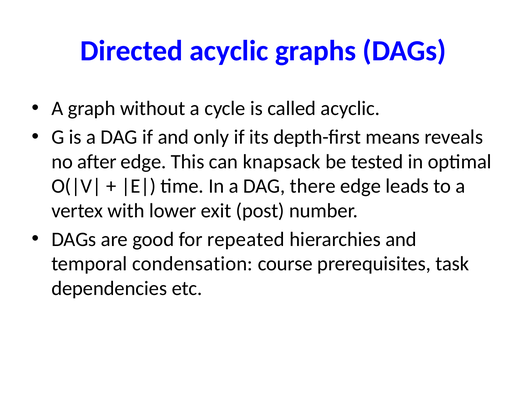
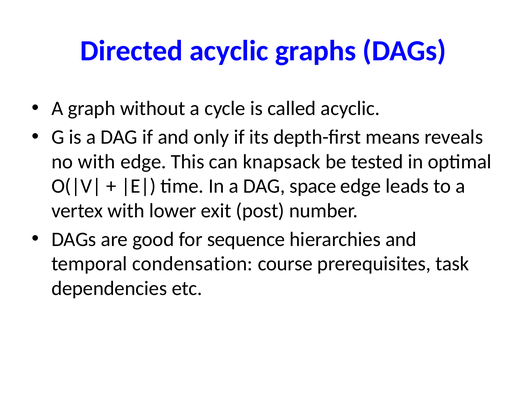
no after: after -> with (97, 162)
there: there -> space (313, 186)
repeated: repeated -> sequence (246, 239)
